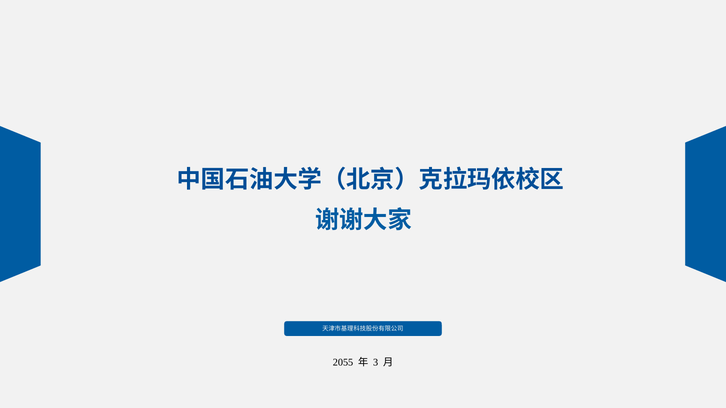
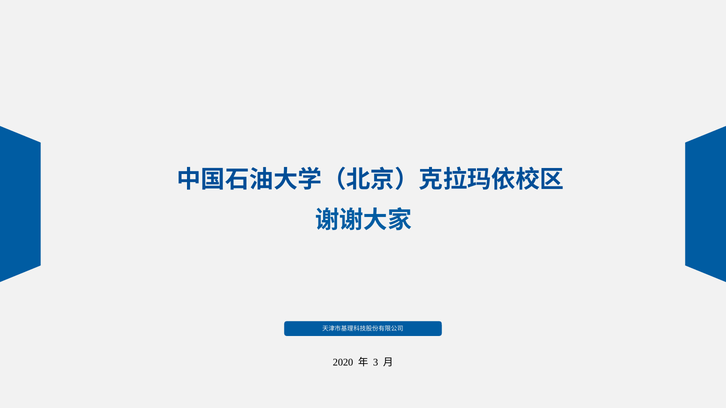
2055: 2055 -> 2020 (343, 363)
